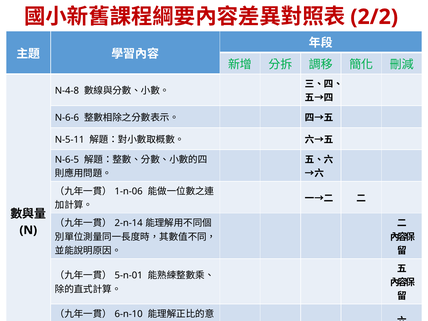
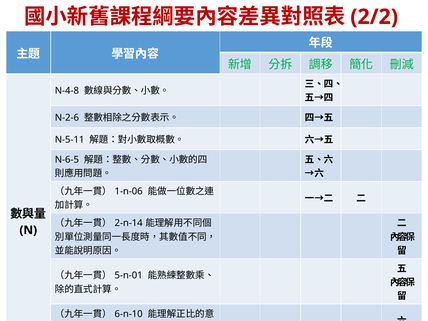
N-6-6: N-6-6 -> N-2-6 (67, 118)
